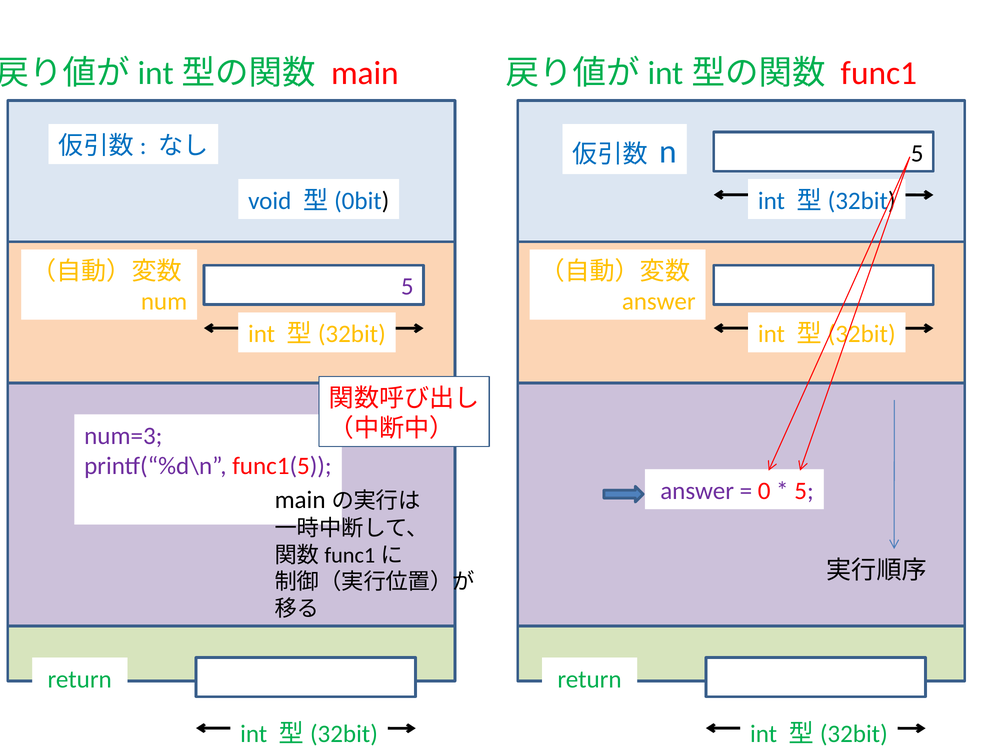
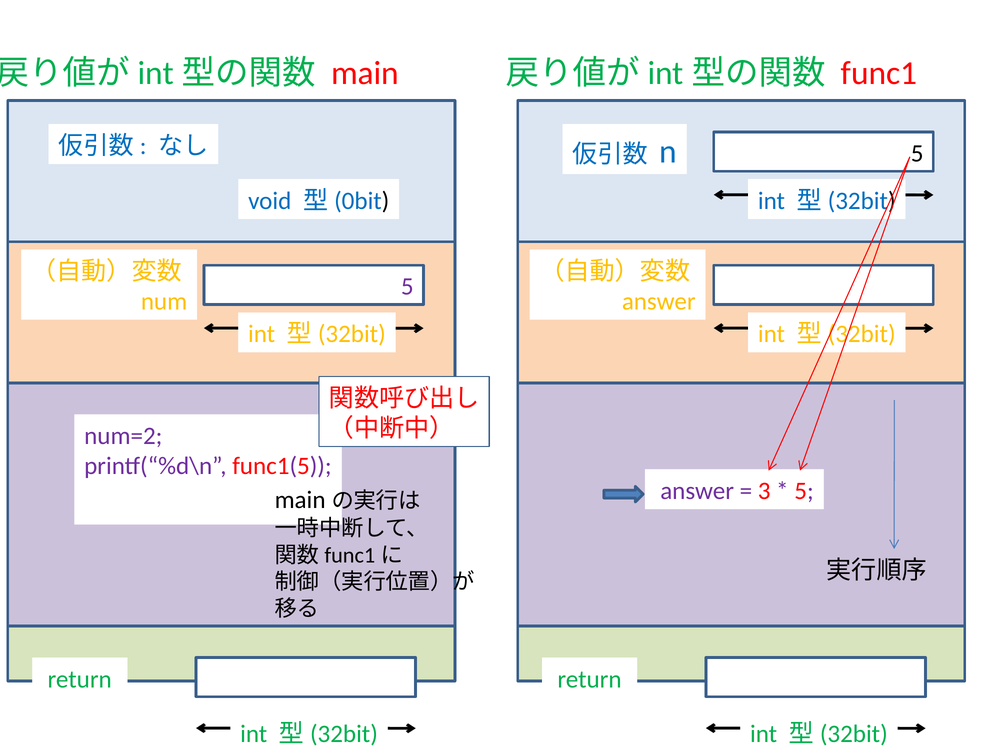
num=3: num=3 -> num=2 (123, 436)
0: 0 -> 3 (764, 491)
